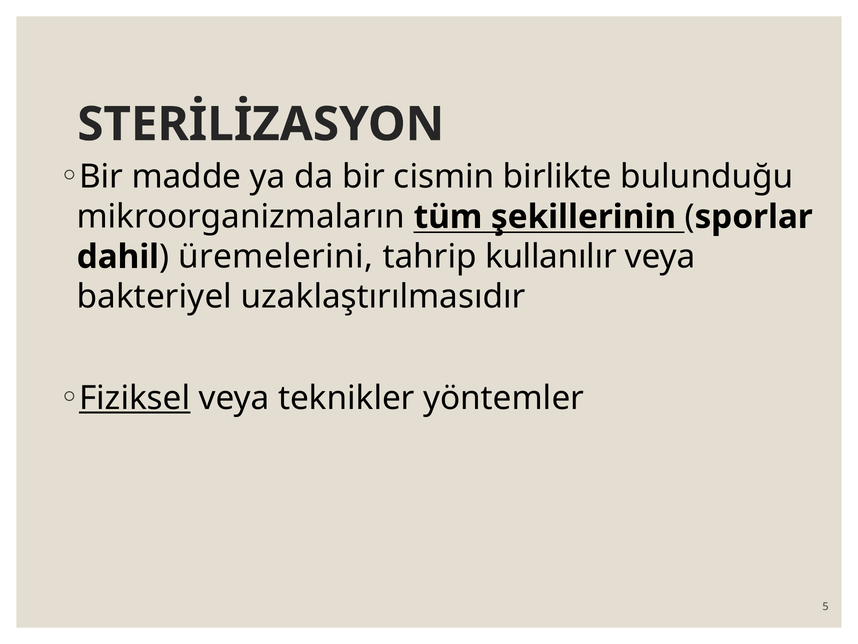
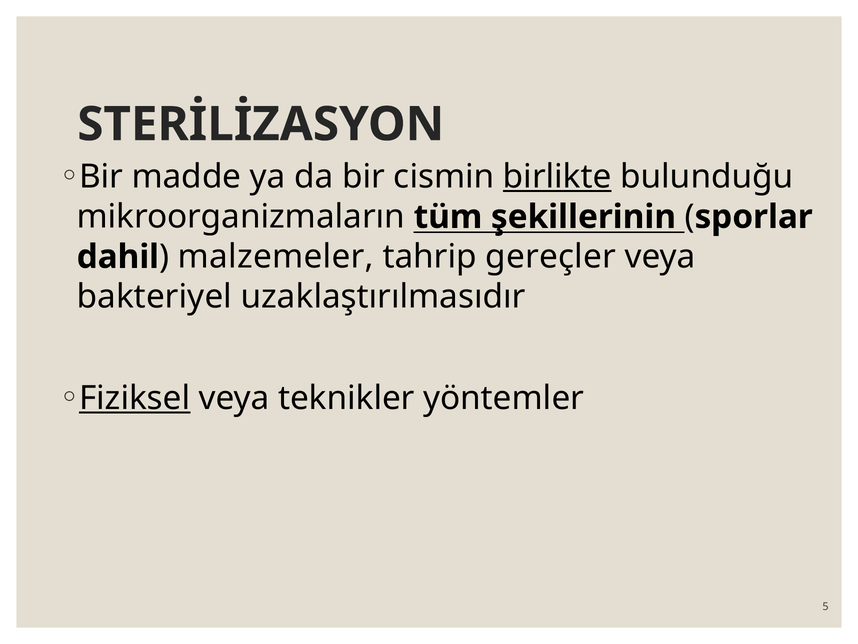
birlikte underline: none -> present (557, 177)
üremelerini: üremelerini -> malzemeler (276, 257)
kullanılır: kullanılır -> gereçler (551, 257)
